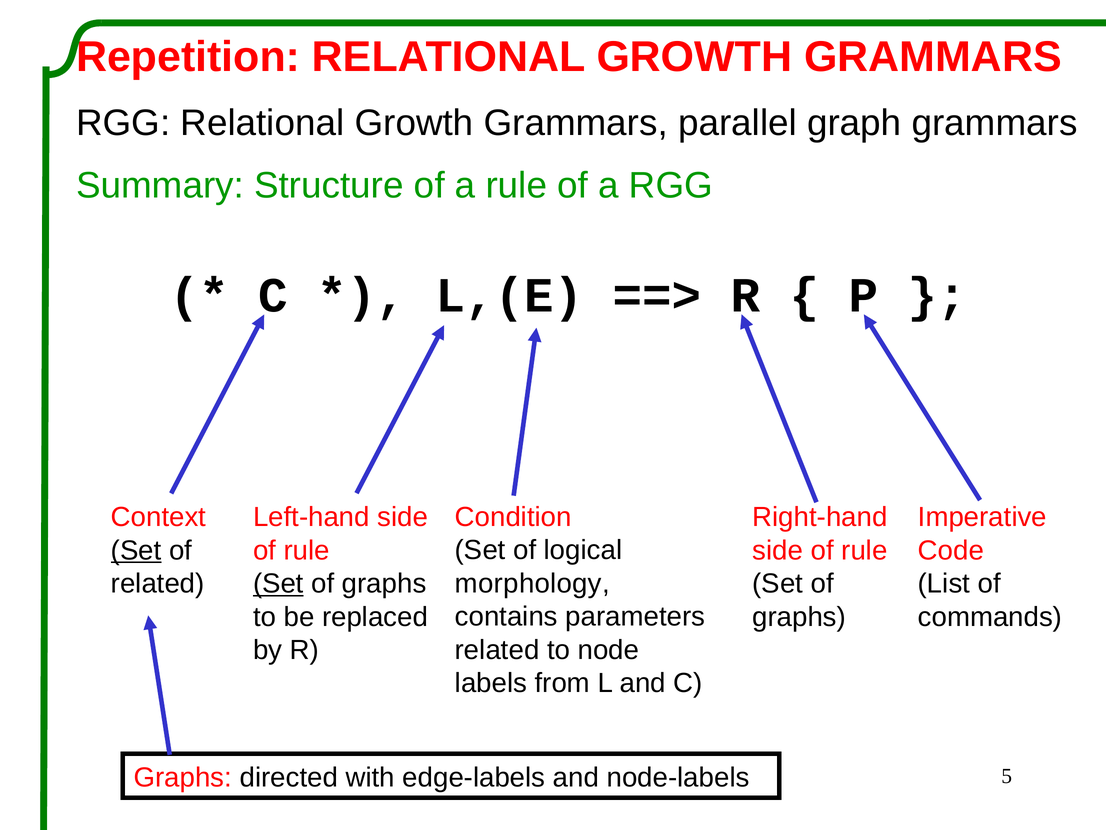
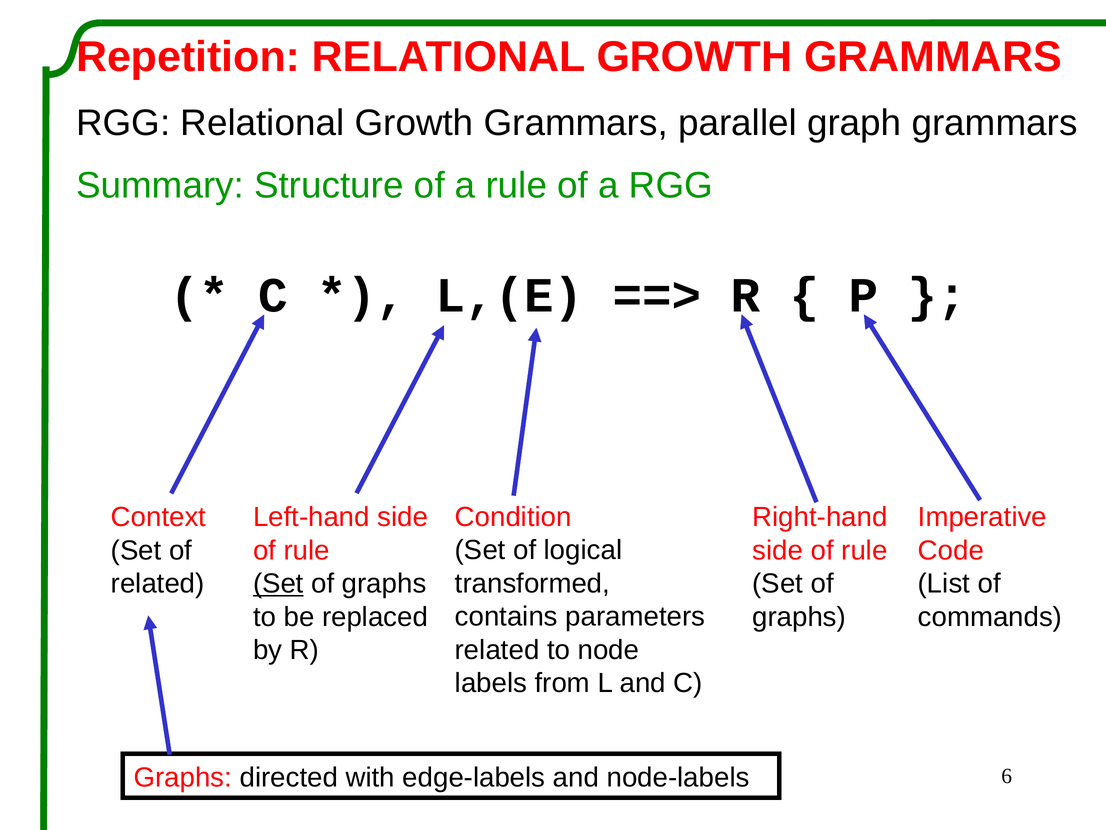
Set underline: present -> none (136, 550)
morphology: morphology -> transformed (532, 583)
5: 5 -> 6 (1007, 776)
